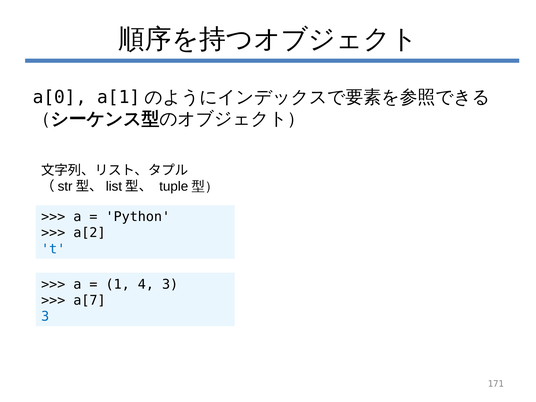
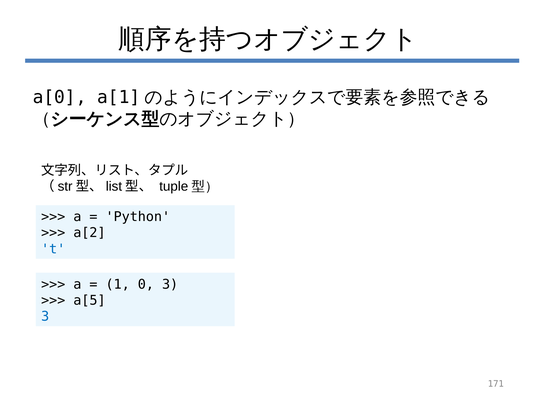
4: 4 -> 0 (146, 284)
a[7: a[7 -> a[5 (89, 300)
